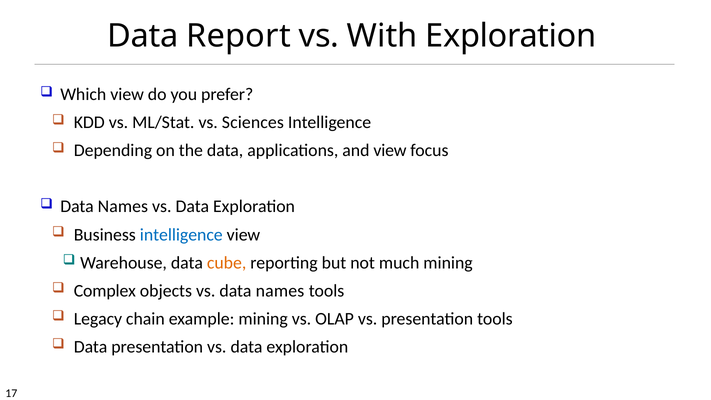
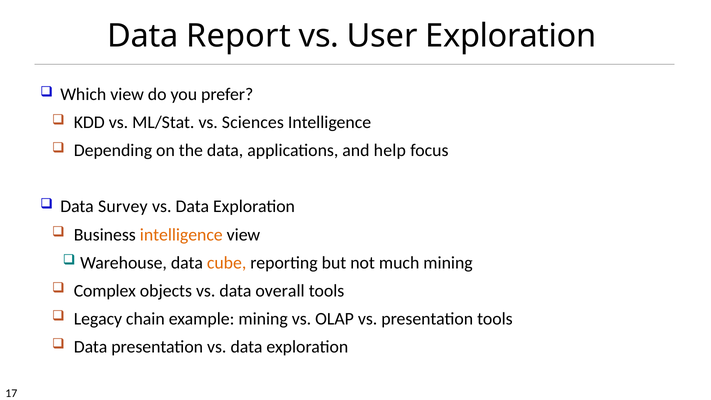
With: With -> User (382, 36)
and view: view -> help (390, 151)
Names: Names -> Survey (123, 207)
intelligence colour: blue -> orange (181, 235)
vs data names: names -> overall (280, 291)
